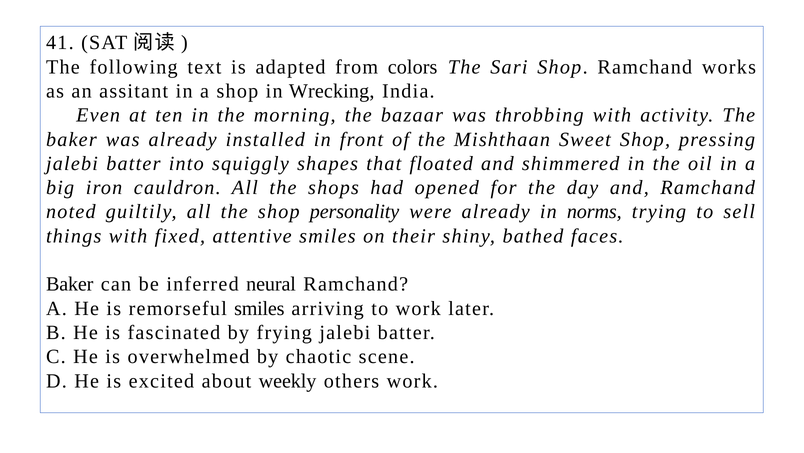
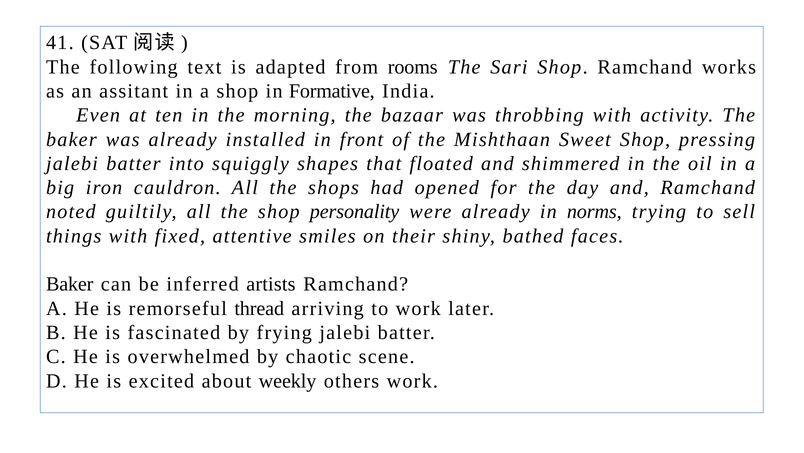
colors: colors -> rooms (413, 67)
Wrecking: Wrecking -> Formative (332, 91)
neural: neural -> artists (271, 284)
remorseful smiles: smiles -> thread (259, 308)
